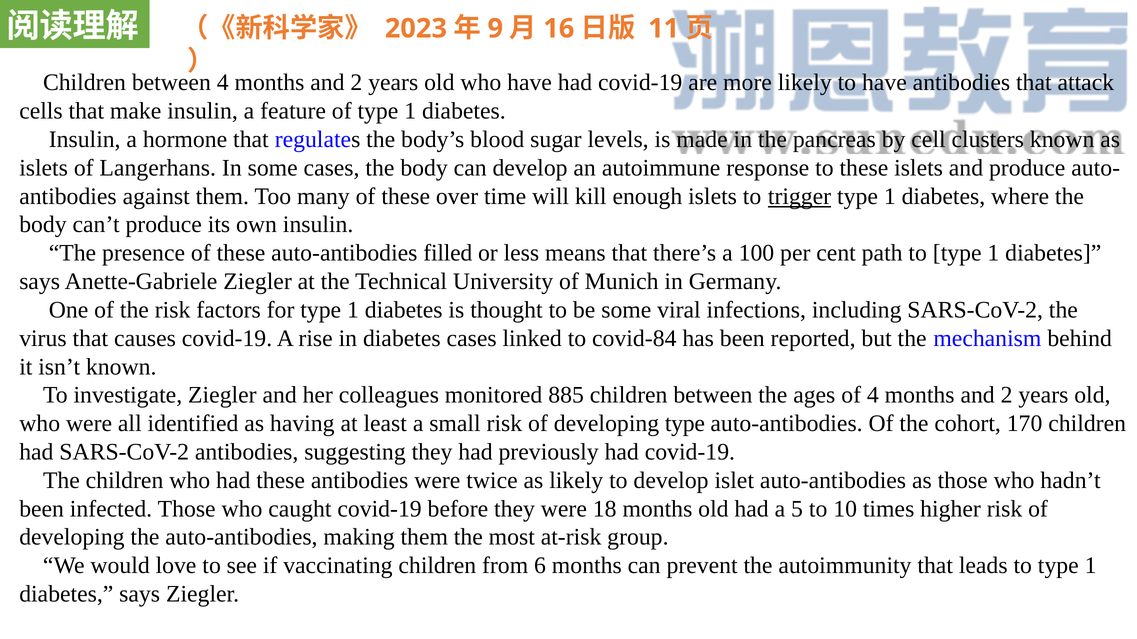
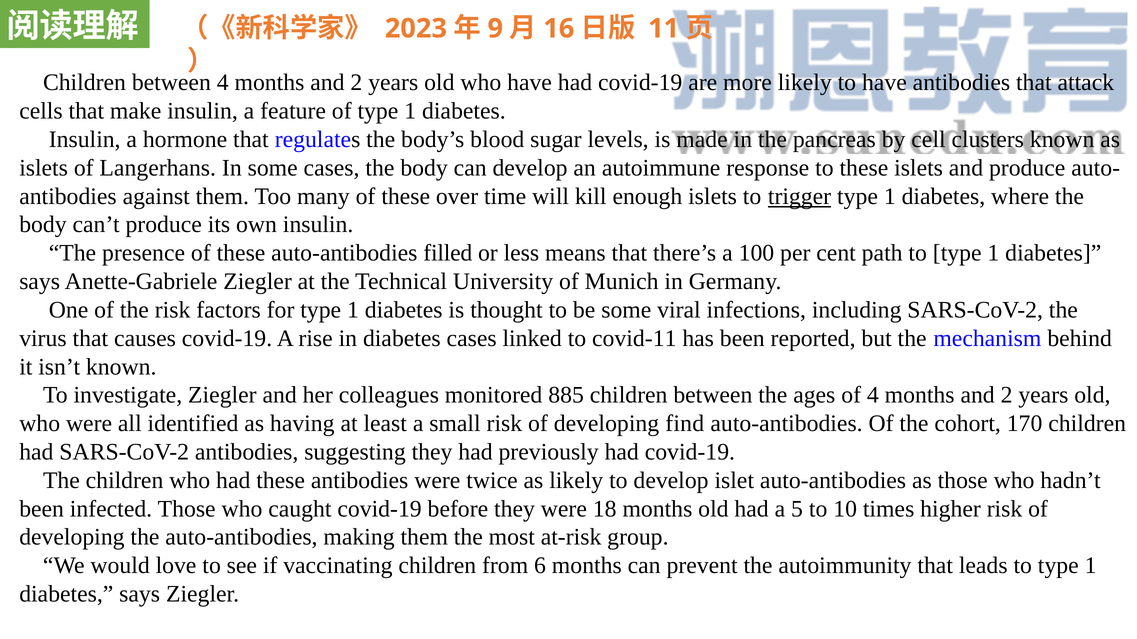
covid-84: covid-84 -> covid-11 (634, 339)
developing type: type -> find (685, 424)
